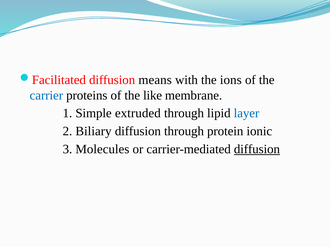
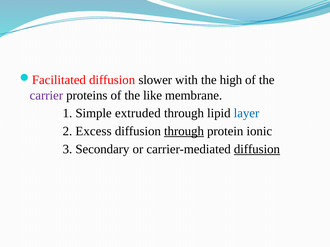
means: means -> slower (155, 80)
ions: ions -> high (231, 80)
carrier colour: blue -> purple (46, 95)
Biliary: Biliary -> Excess (94, 131)
through underline: none -> present (184, 131)
Molecules: Molecules -> Secondary (102, 149)
